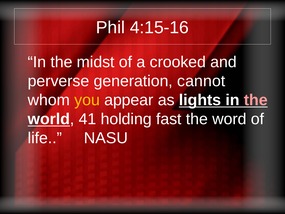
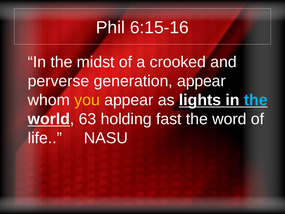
4:15-16: 4:15-16 -> 6:15-16 (159, 28)
generation cannot: cannot -> appear (201, 81)
the colour: pink -> light blue (256, 100)
41: 41 -> 63 (87, 119)
